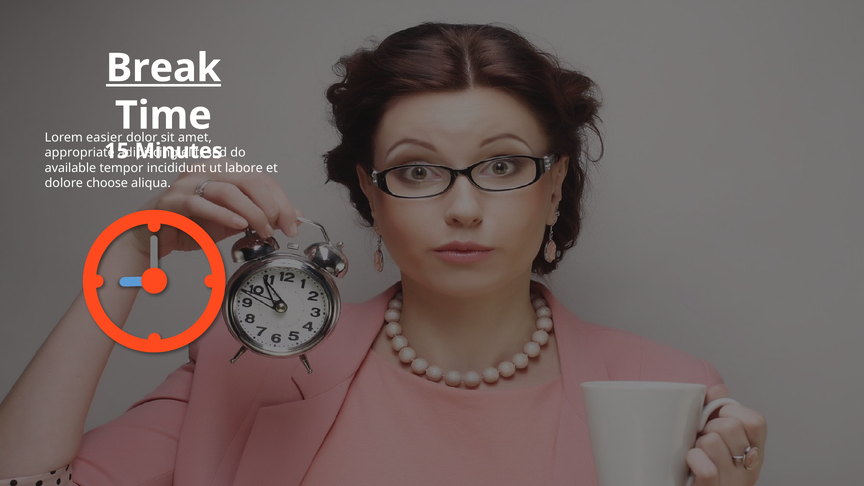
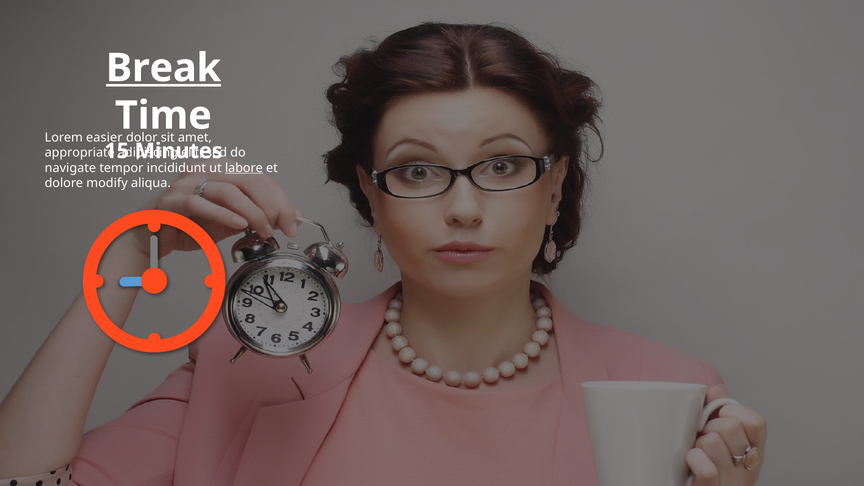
available: available -> navigate (70, 168)
labore underline: none -> present (244, 168)
choose: choose -> modify (107, 183)
